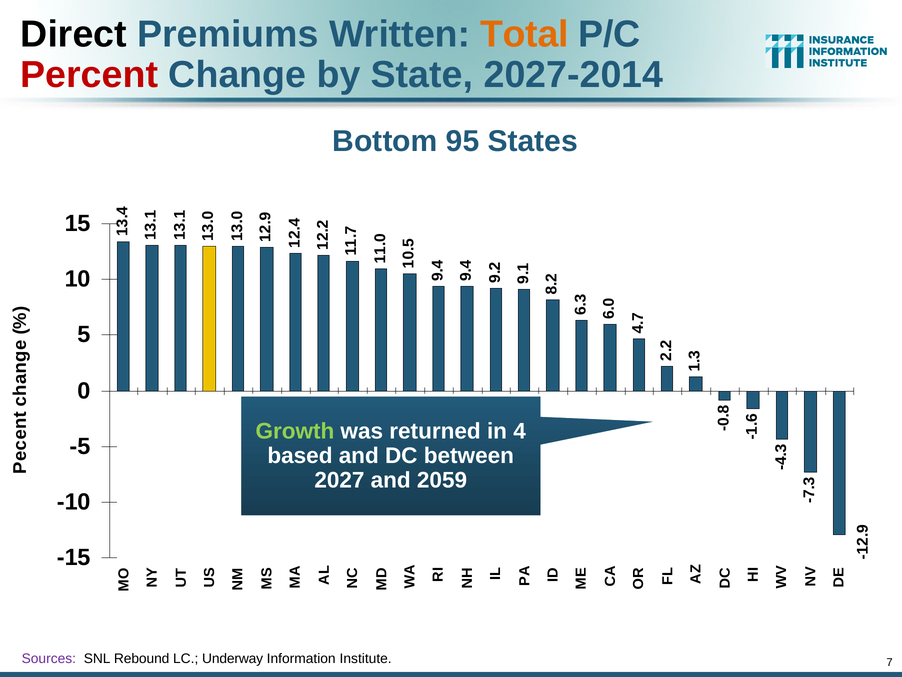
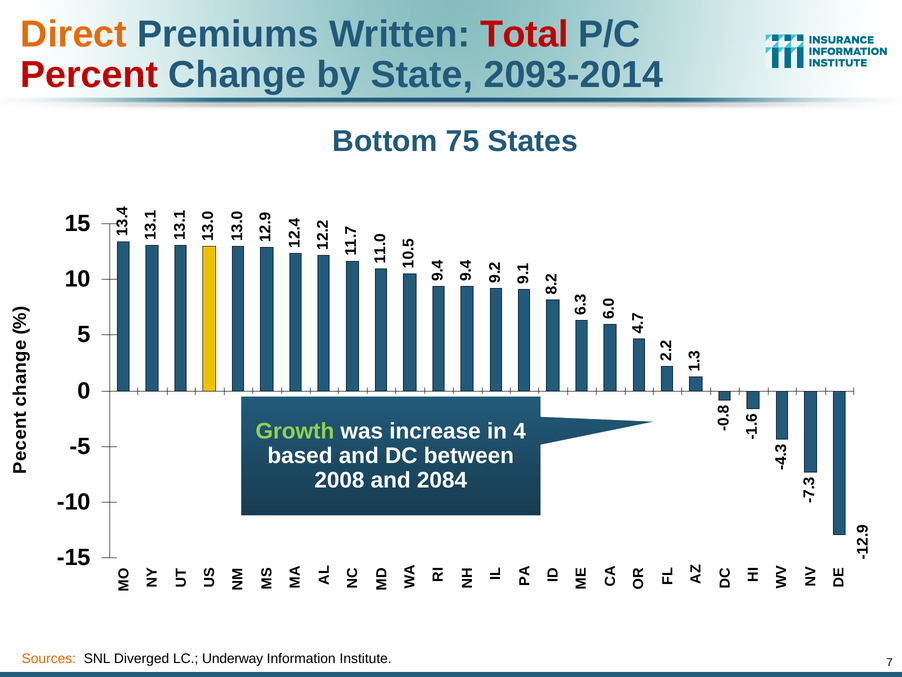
Direct colour: black -> orange (74, 34)
Total colour: orange -> red (524, 34)
2027-2014: 2027-2014 -> 2093-2014 (573, 75)
95: 95 -> 75 (463, 141)
returned: returned -> increase (435, 431)
2027: 2027 -> 2008 (339, 480)
2059: 2059 -> 2084 (442, 480)
Sources colour: purple -> orange (49, 658)
Rebound: Rebound -> Diverged (142, 658)
